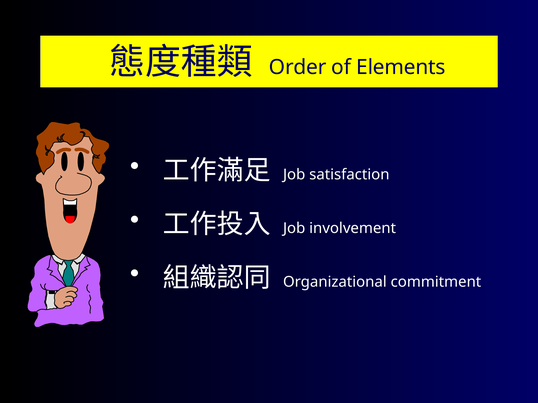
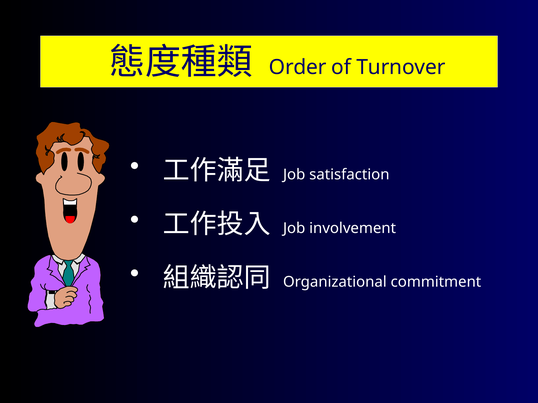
Elements: Elements -> Turnover (401, 68)
